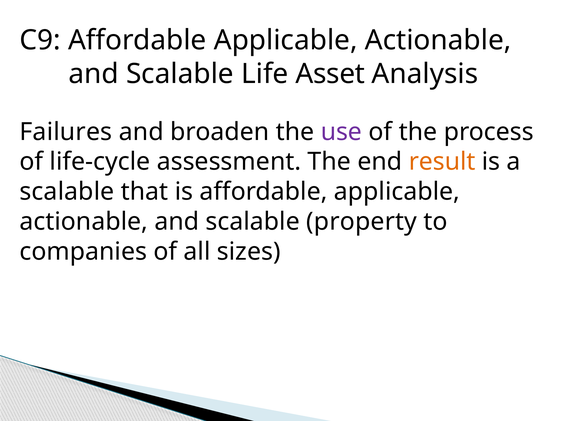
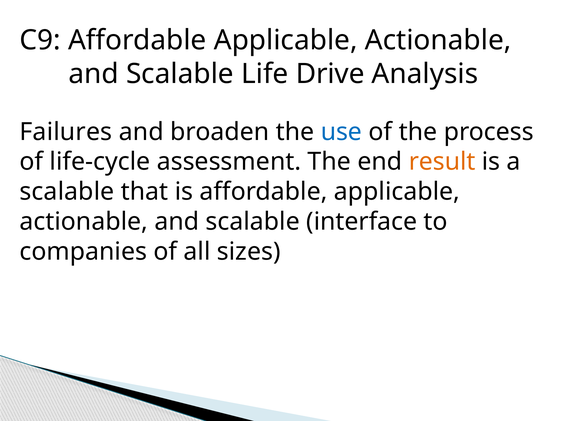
Asset: Asset -> Drive (330, 74)
use colour: purple -> blue (341, 132)
property: property -> interface (362, 221)
